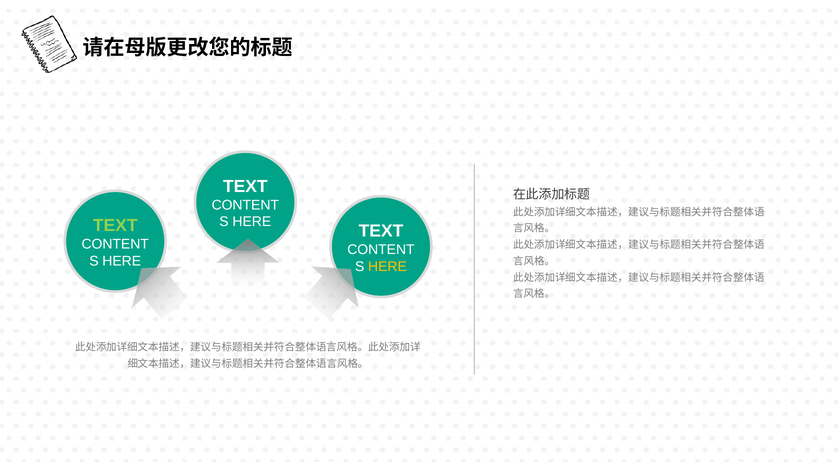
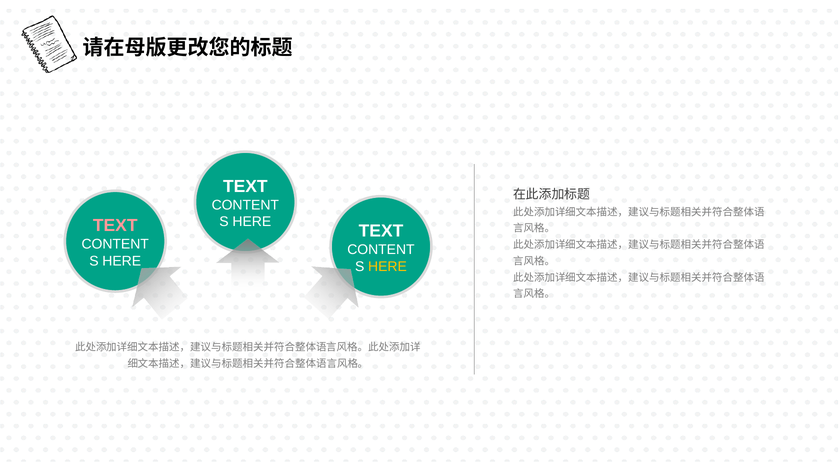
TEXT colour: light green -> pink (115, 226)
